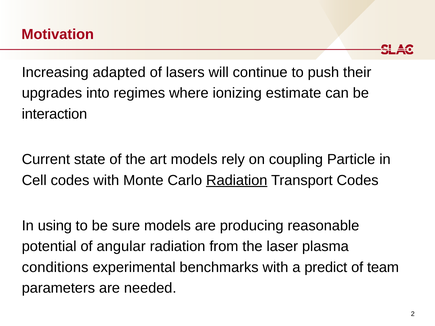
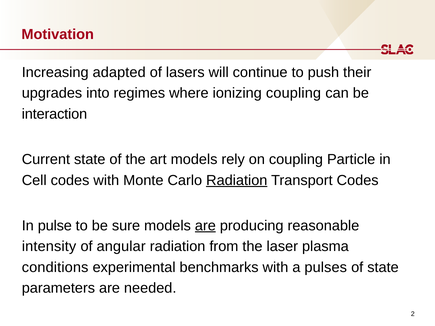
ionizing estimate: estimate -> coupling (294, 93)
using: using -> pulse (55, 226)
are underline: none -> present (205, 226)
potential: potential -> intensity (49, 247)
predict: predict -> pulses (326, 267)
of team: team -> state (383, 267)
